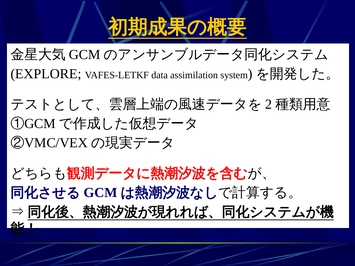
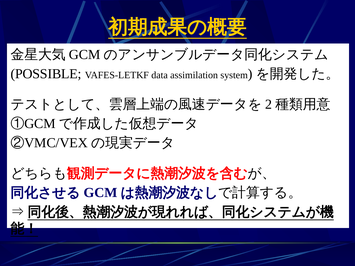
EXPLORE: EXPLORE -> POSSIBLE (46, 74)
